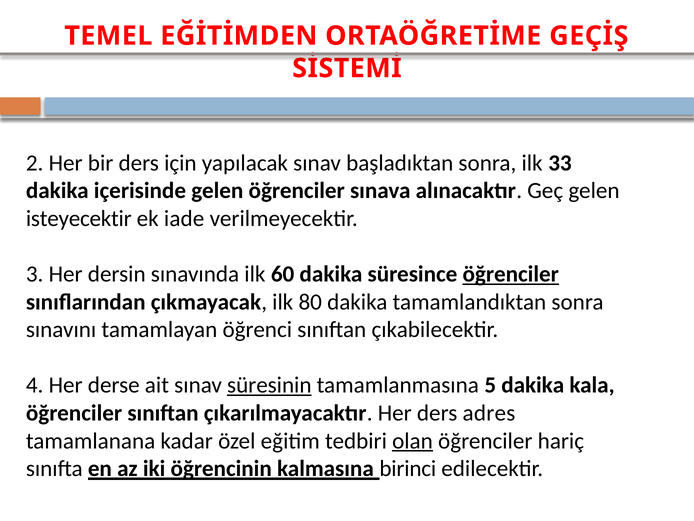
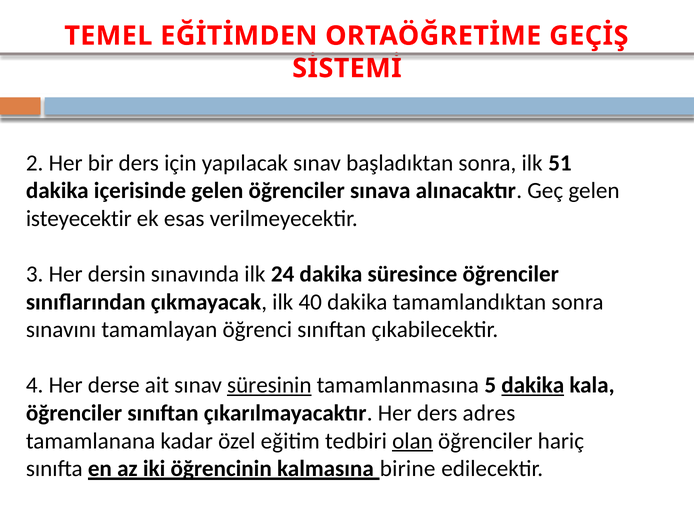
33: 33 -> 51 (560, 163)
iade: iade -> esas (184, 218)
60: 60 -> 24 (283, 274)
öğrenciler underline: present -> none (511, 274)
80: 80 -> 40 (310, 302)
dakika underline: none -> present (533, 385)
birinci: birinci -> birine (408, 468)
